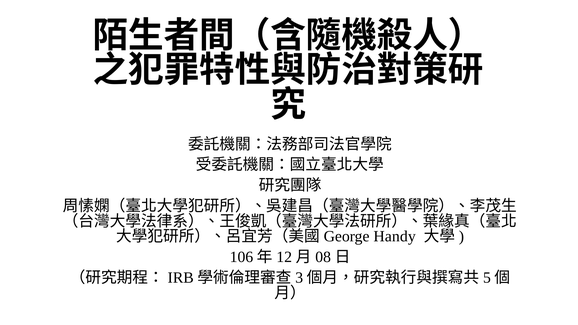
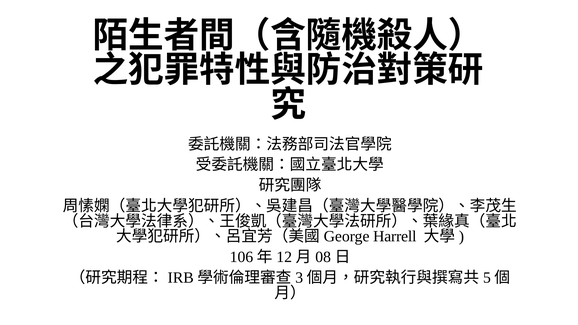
Handy: Handy -> Harrell (395, 237)
